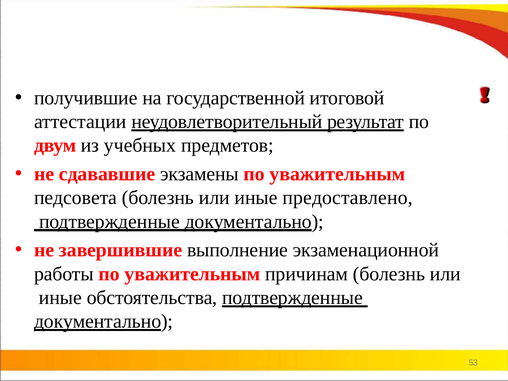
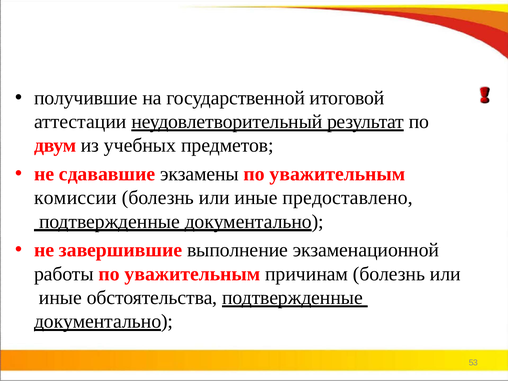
педсовета: педсовета -> комиссии (75, 198)
